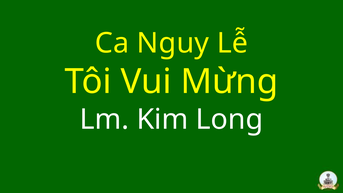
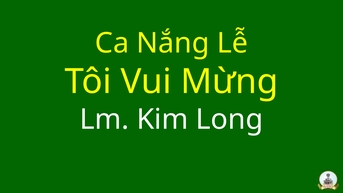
Nguy: Nguy -> Nắng (173, 43)
